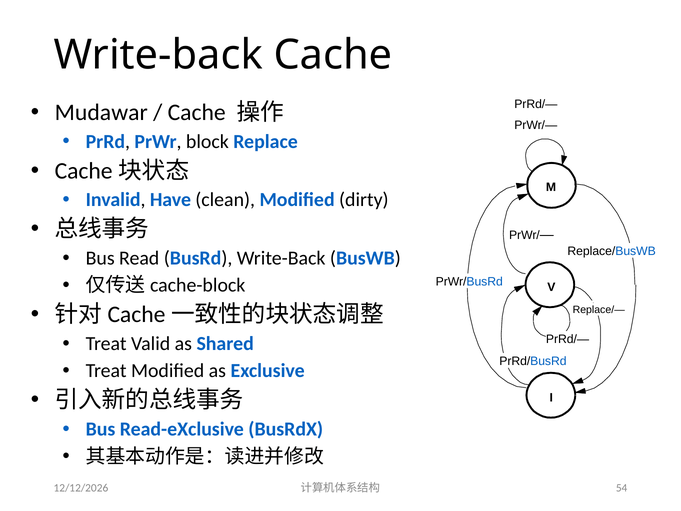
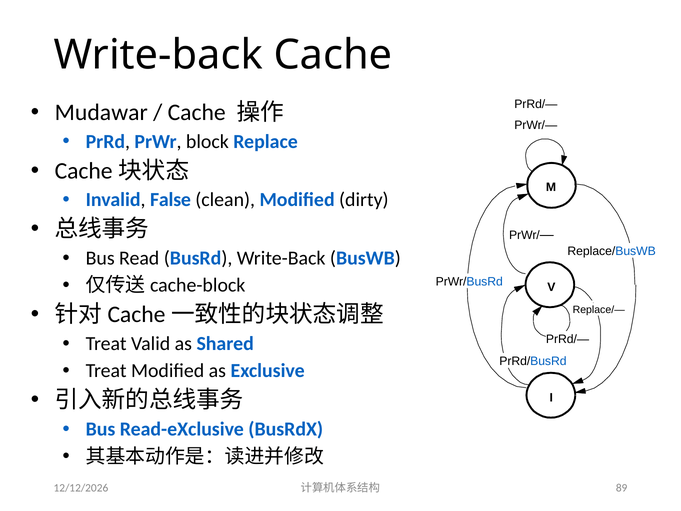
Have: Have -> False (170, 200)
54: 54 -> 89 (622, 488)
